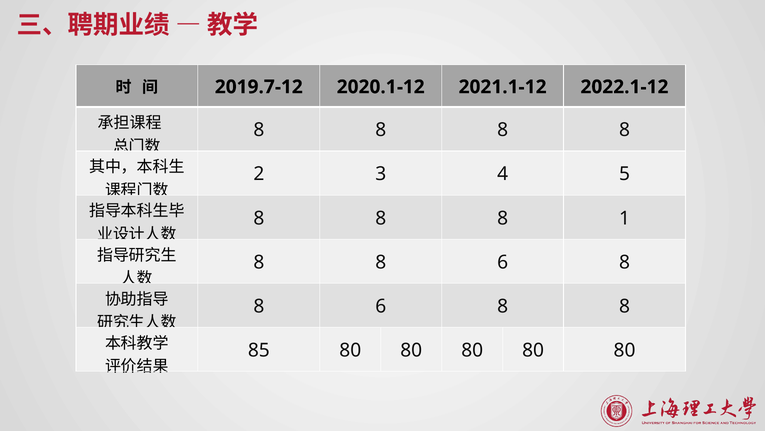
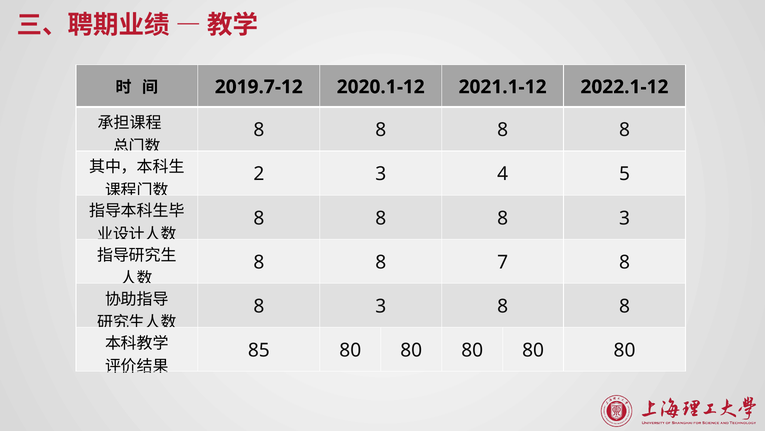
8 8 1: 1 -> 3 (625, 218)
8 8 6: 6 -> 7 (503, 262)
6: 6 -> 3 (381, 306)
